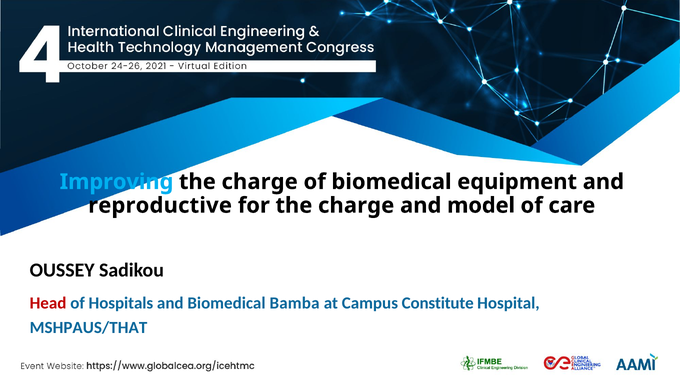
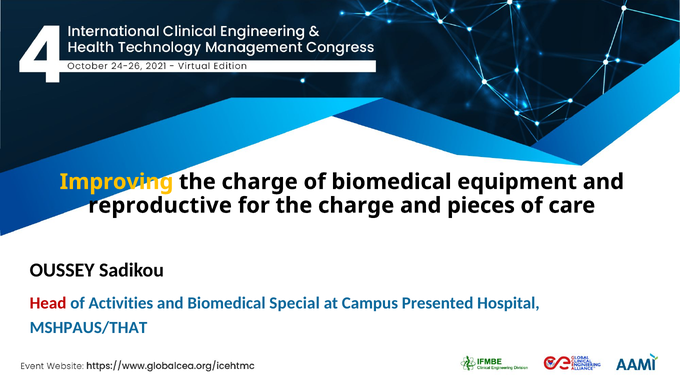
Improving colour: light blue -> yellow (116, 182)
model: model -> pieces (481, 206)
Hospitals: Hospitals -> Activities (121, 304)
Bamba: Bamba -> Special (295, 304)
Constitute: Constitute -> Presented (438, 304)
